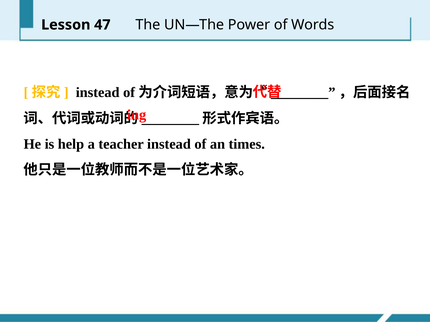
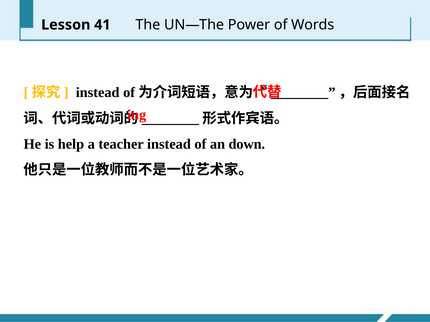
47: 47 -> 41 (102, 25)
times: times -> down (247, 144)
